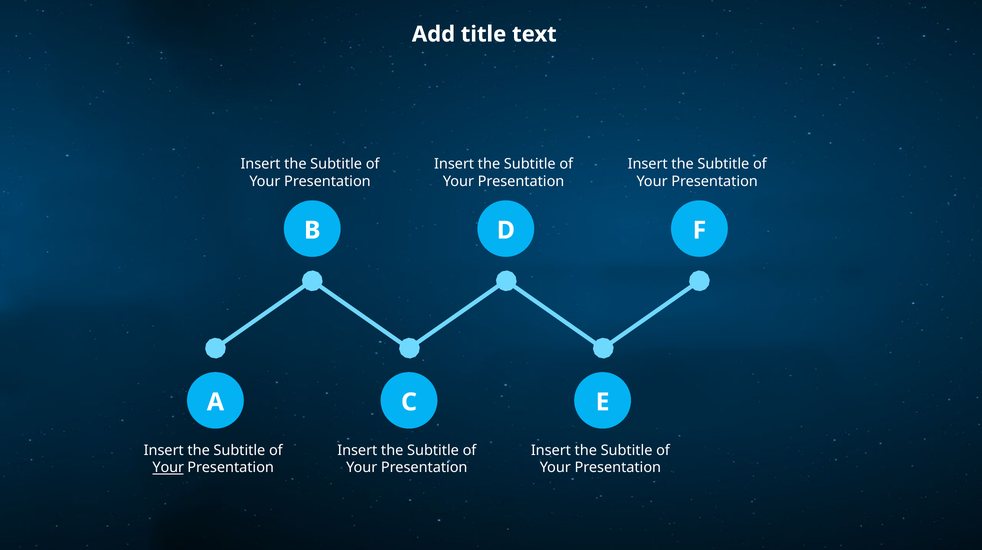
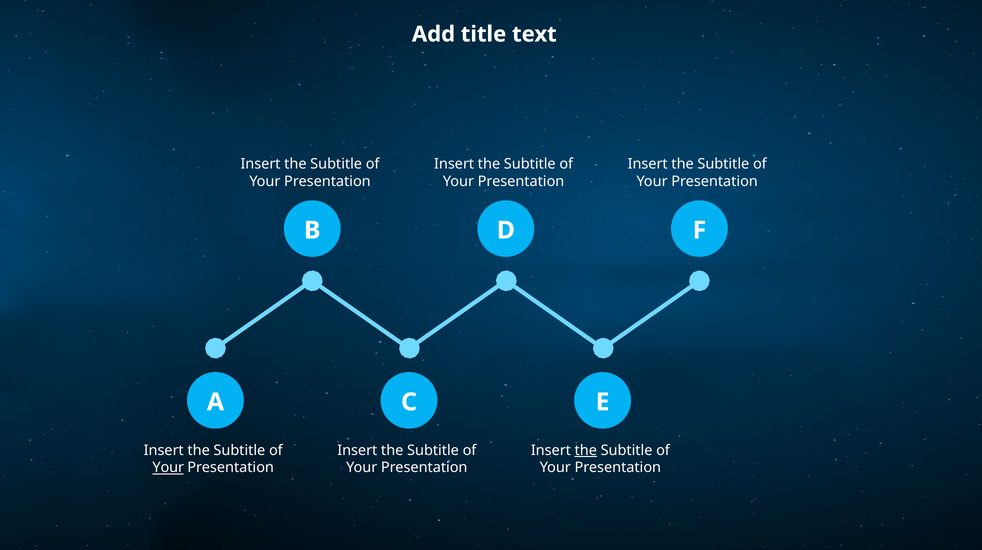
the underline: none -> present (586, 450)
